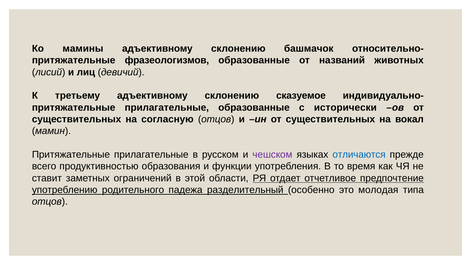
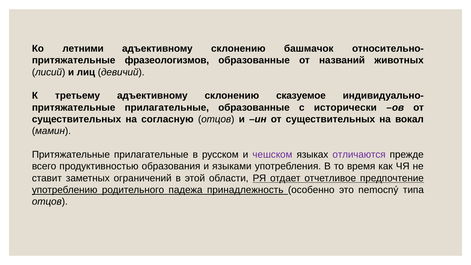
мамины: мамины -> летними (83, 49)
отличаются colour: blue -> purple (359, 155)
функции: функции -> языками (232, 166)
разделительный: разделительный -> принадлежность (245, 190)
молодая: молодая -> nemocný (378, 190)
